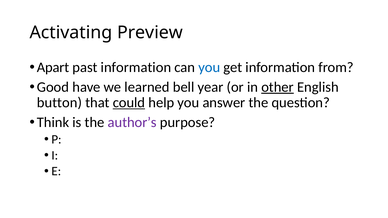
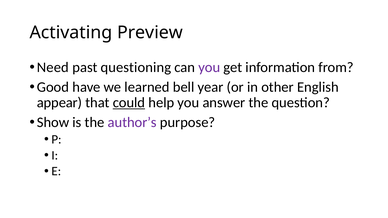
Apart: Apart -> Need (53, 67)
past information: information -> questioning (136, 67)
you colour: blue -> purple (209, 67)
other underline: present -> none (278, 87)
button: button -> appear (59, 103)
Think: Think -> Show (53, 123)
